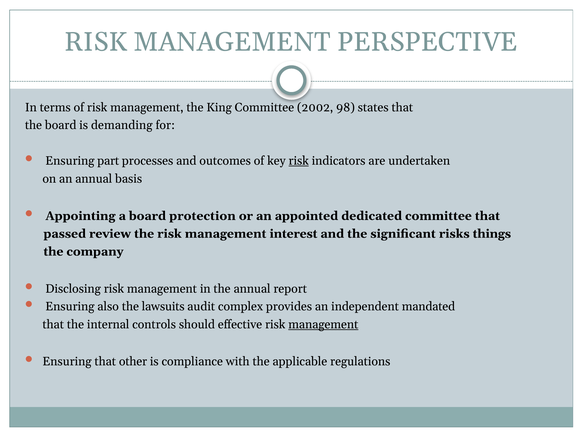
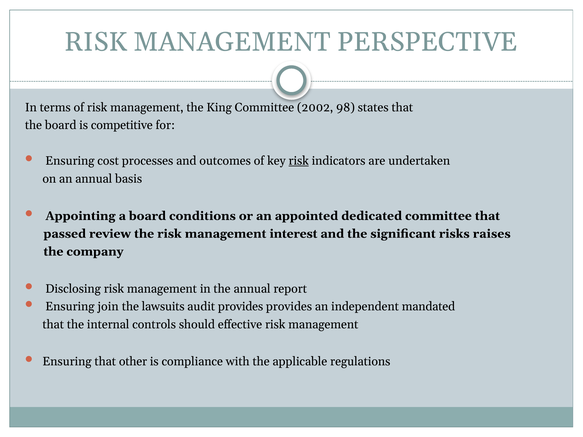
demanding: demanding -> competitive (122, 125)
part: part -> cost (108, 161)
protection: protection -> conditions (202, 216)
things: things -> raises (492, 234)
also: also -> join (108, 307)
audit complex: complex -> provides (241, 307)
management underline: present -> none (323, 325)
